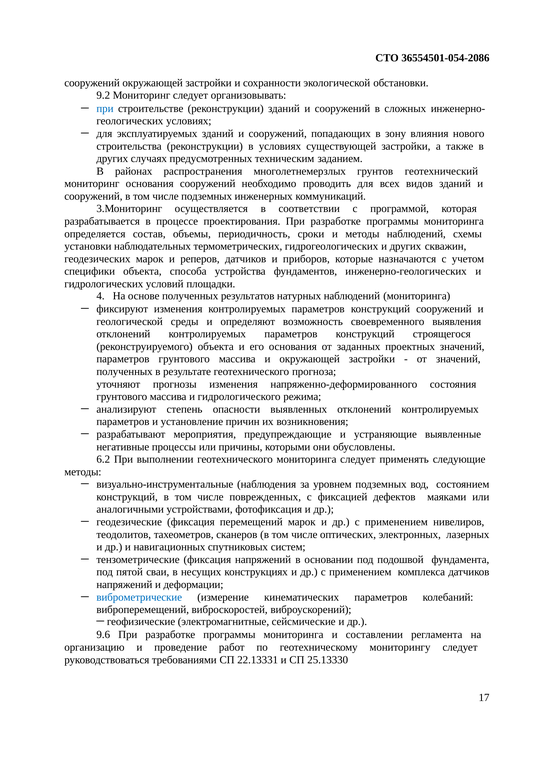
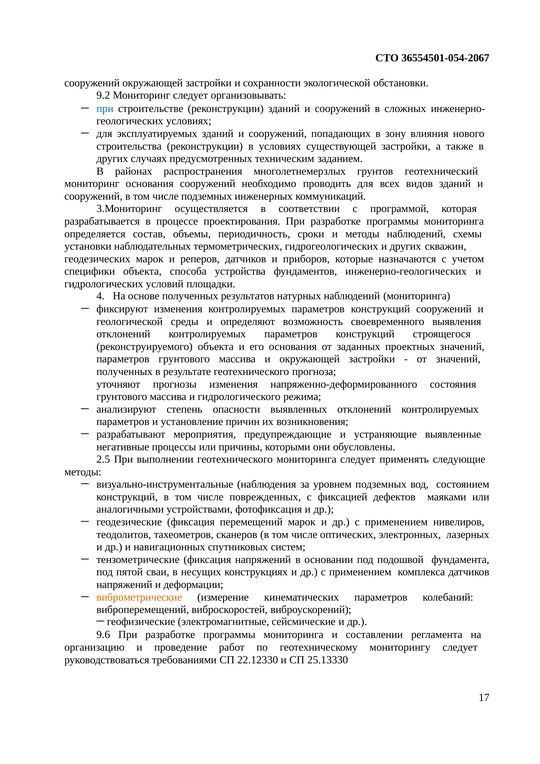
36554501-054-2086: 36554501-054-2086 -> 36554501-054-2067 (445, 58)
6.2: 6.2 -> 2.5 (103, 459)
виброметрические colour: blue -> orange (139, 597)
22.13331: 22.13331 -> 22.12330 (258, 660)
